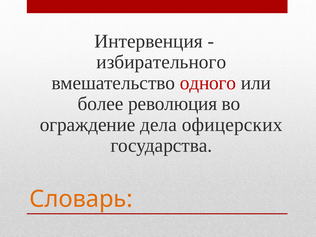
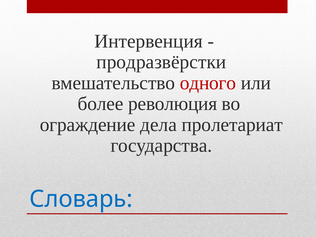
избирательного: избирательного -> продразвёрстки (161, 62)
офицерских: офицерских -> пролетариат (232, 125)
Словарь colour: orange -> blue (81, 199)
